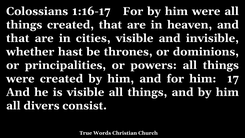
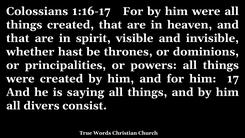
cities: cities -> spirit (93, 38)
is visible: visible -> saying (85, 92)
